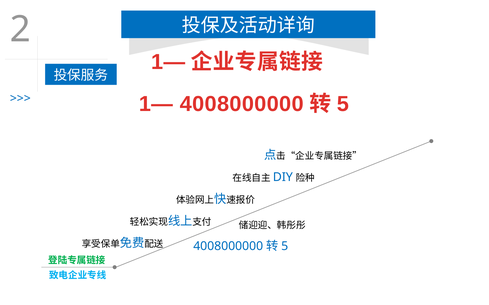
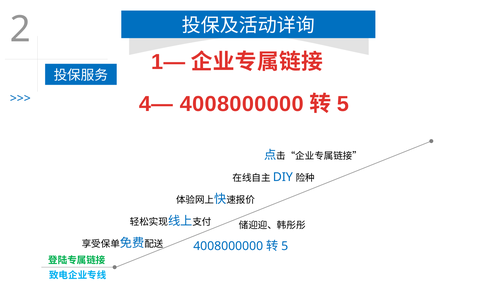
1—: 1— -> 4— (156, 104)
